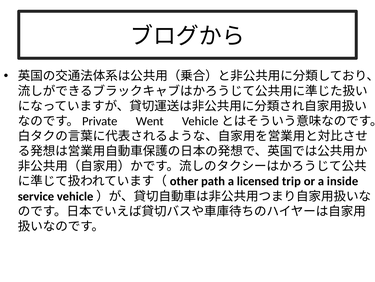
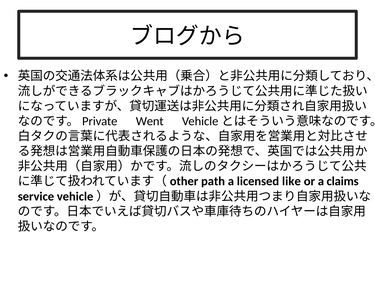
trip: trip -> like (291, 181)
inside: inside -> claims (343, 181)
